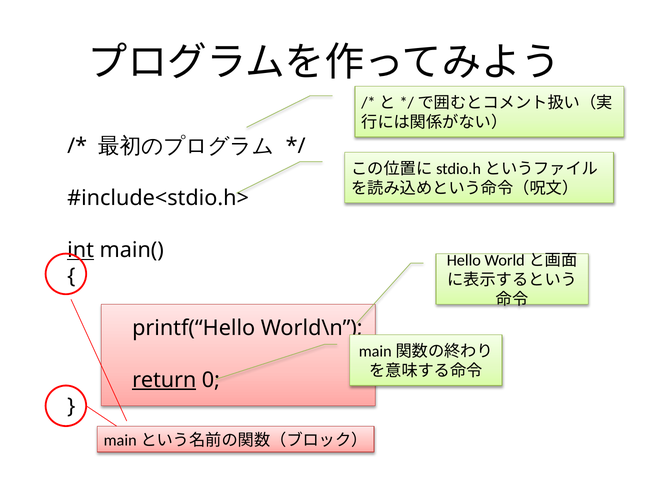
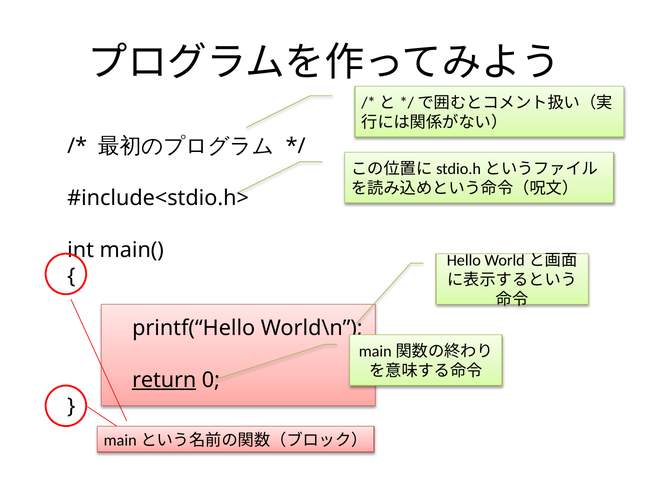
int underline: present -> none (81, 250)
